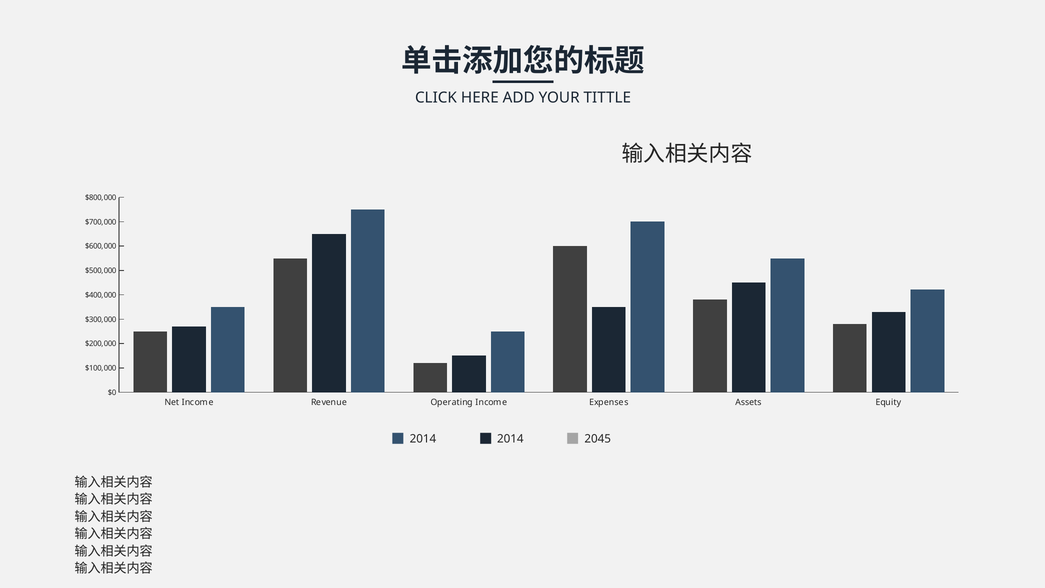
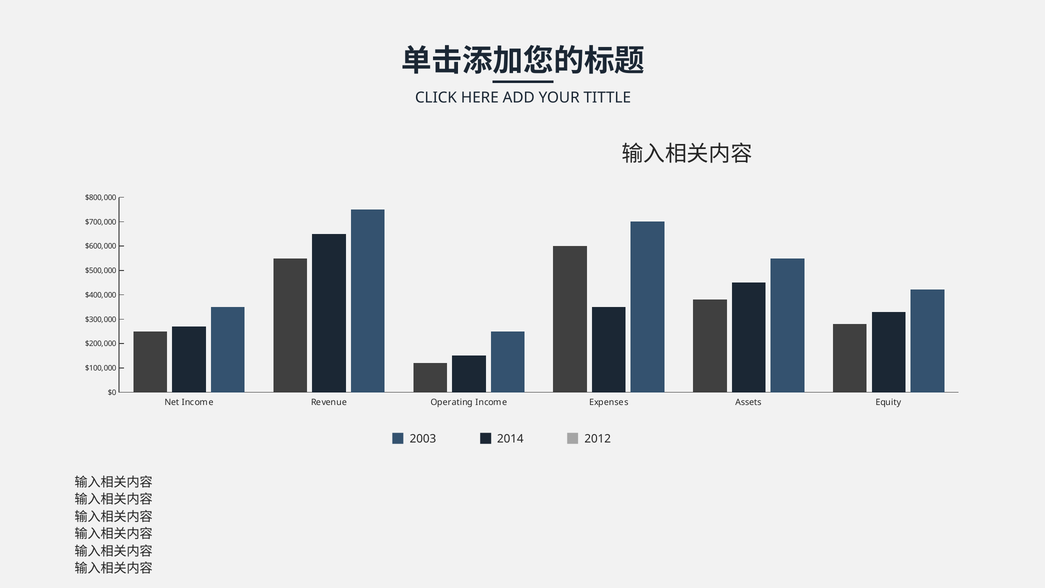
2014: 2014 -> 2003 (423, 439)
2045: 2045 -> 2012 (598, 439)
